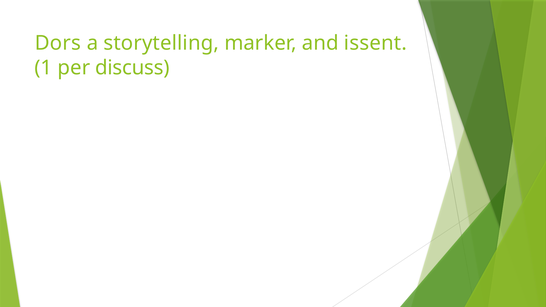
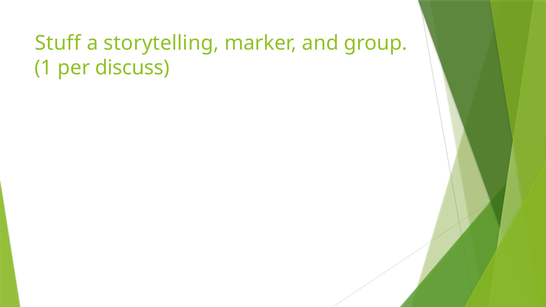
Dors: Dors -> Stuff (58, 43)
issent: issent -> group (376, 43)
